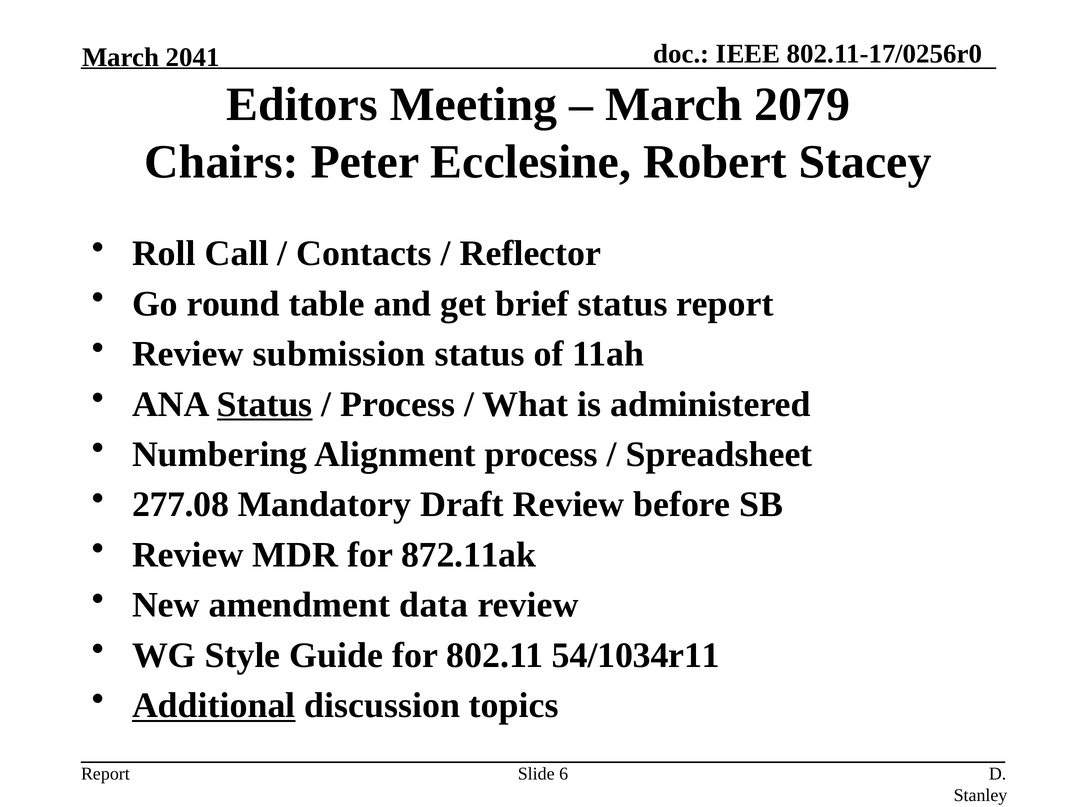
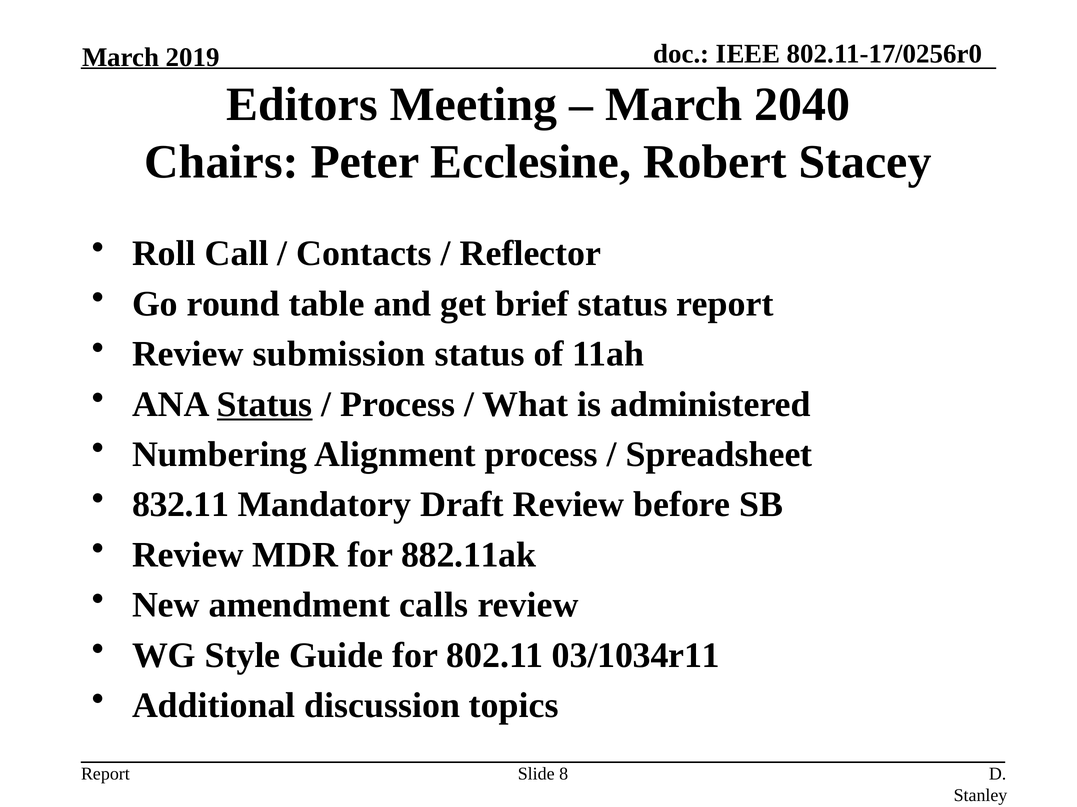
2041: 2041 -> 2019 (193, 57)
2079: 2079 -> 2040 (802, 105)
277.08: 277.08 -> 832.11 (181, 505)
872.11ak: 872.11ak -> 882.11ak (469, 555)
data: data -> calls (434, 606)
54/1034r11: 54/1034r11 -> 03/1034r11 (636, 656)
Additional underline: present -> none (214, 706)
6: 6 -> 8 (564, 775)
